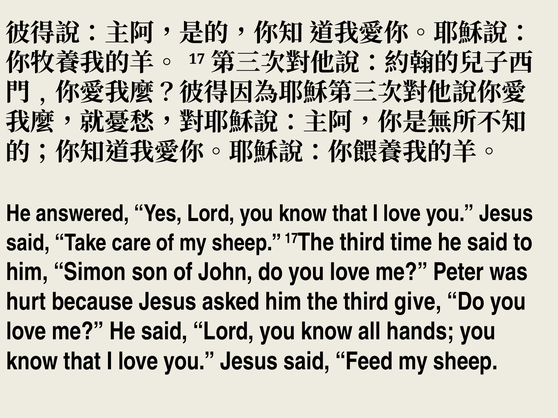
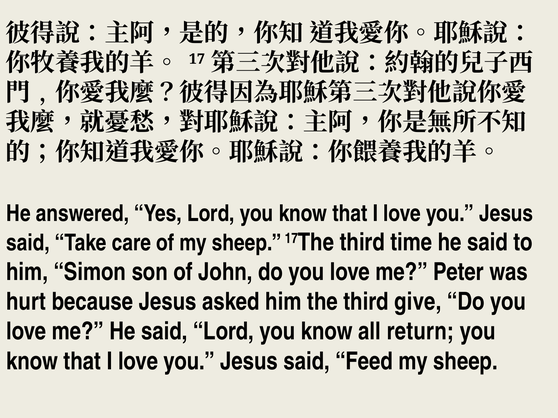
hands: hands -> return (420, 332)
